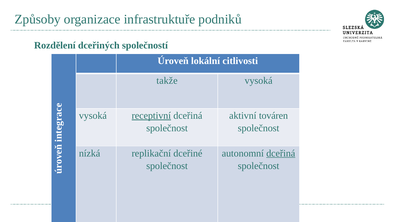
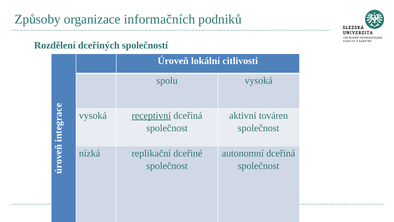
infrastruktuře: infrastruktuře -> informačních (159, 19)
takže: takže -> spolu (167, 81)
dceřiná underline: present -> none (281, 153)
